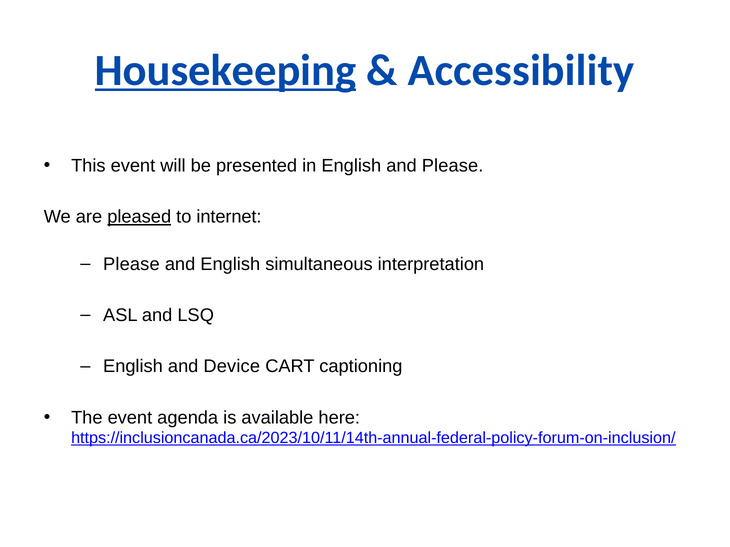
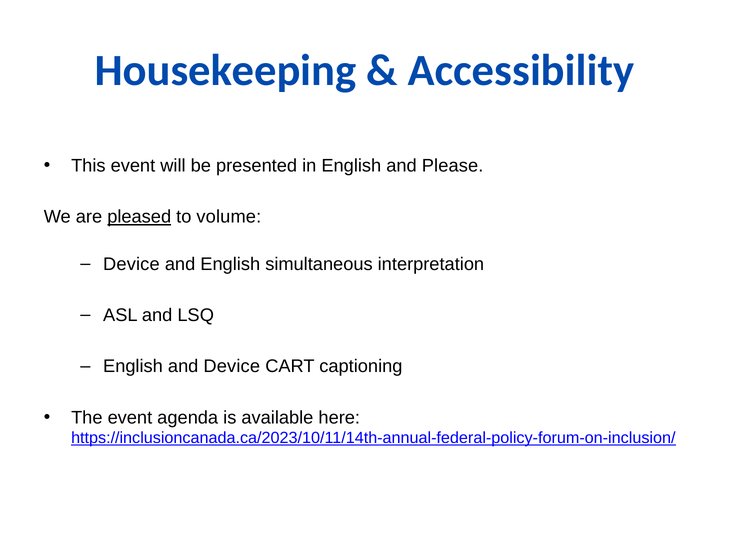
Housekeeping underline: present -> none (226, 71)
internet: internet -> volume (229, 217)
Please: Please -> Device (131, 265)
